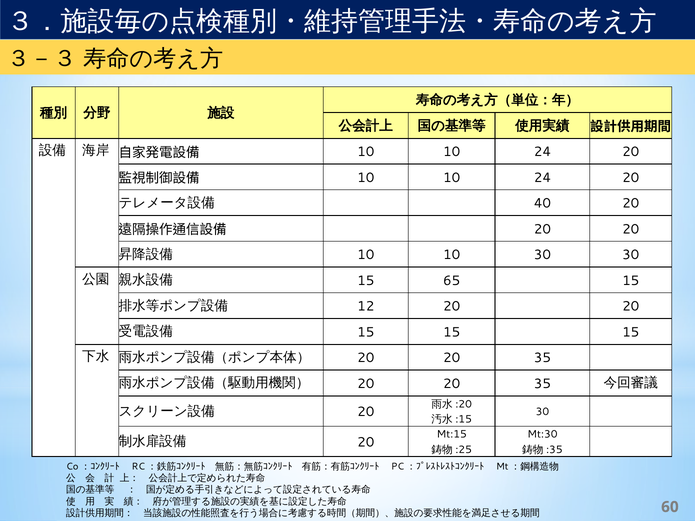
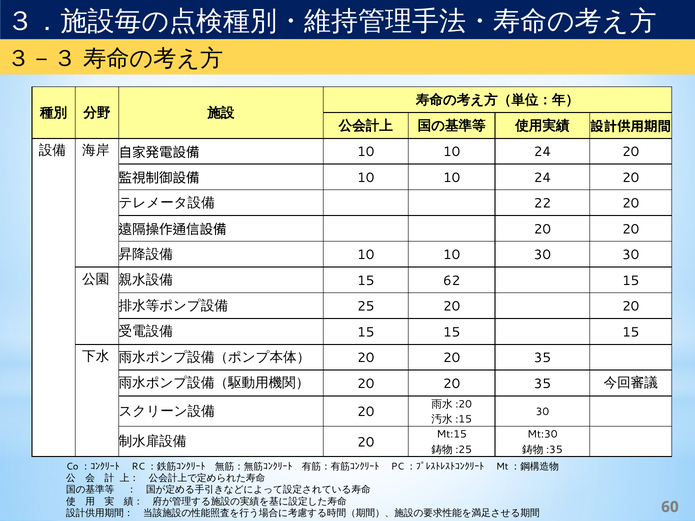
40: 40 -> 22 (542, 203)
65: 65 -> 62 (452, 281)
12: 12 -> 25 (366, 307)
